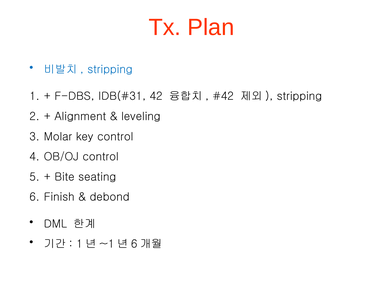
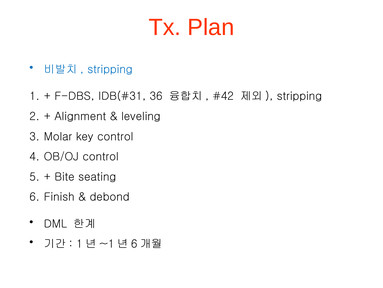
42: 42 -> 36 (156, 96)
